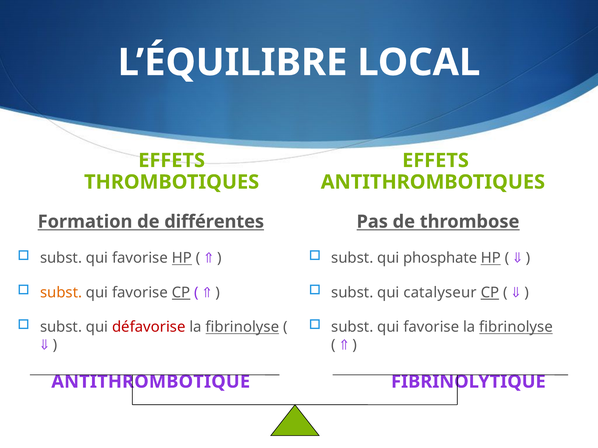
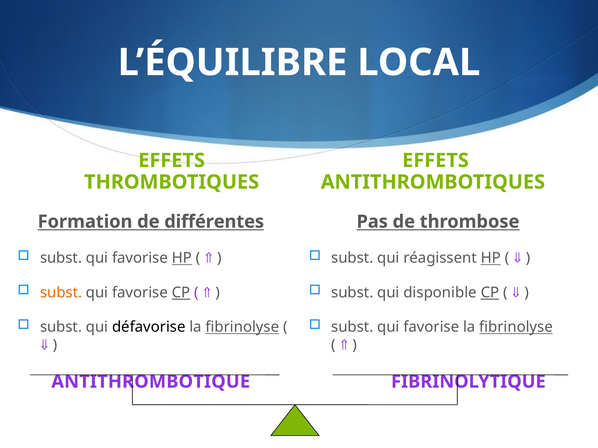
phosphate: phosphate -> réagissent (440, 258)
catalyseur: catalyseur -> disponible (440, 293)
défavorise colour: red -> black (149, 327)
